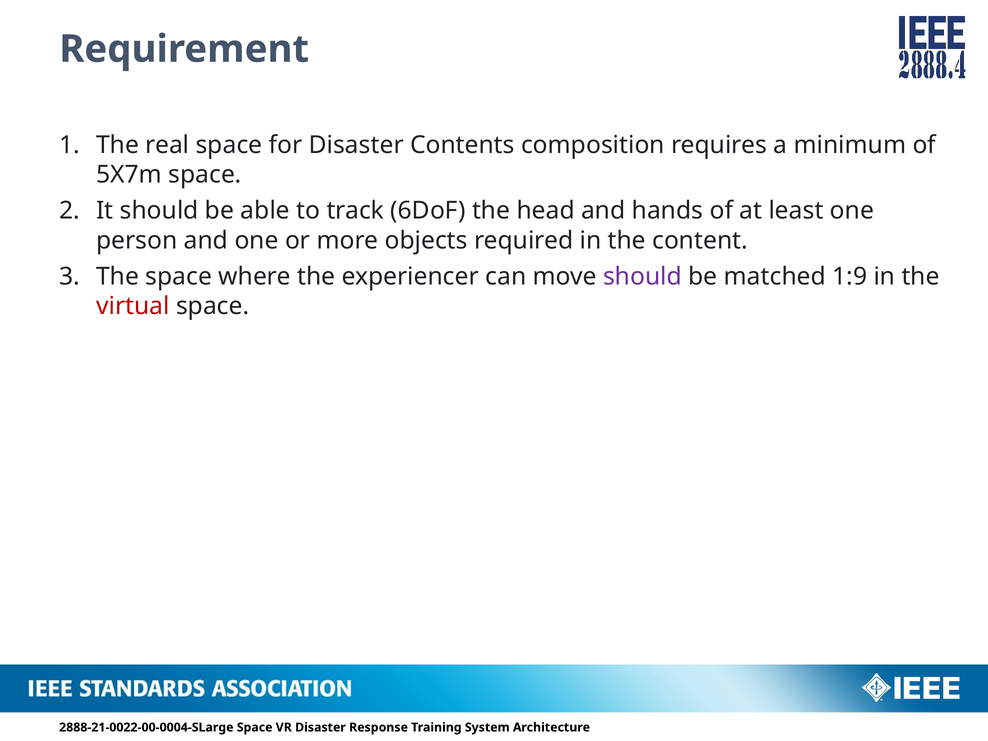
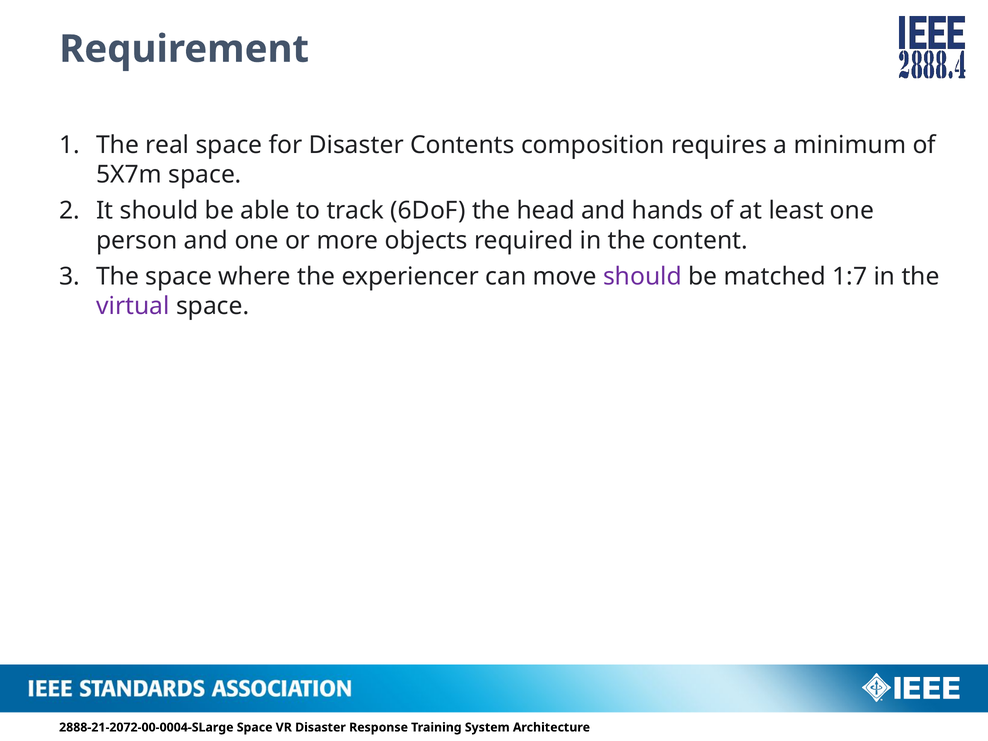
1:9: 1:9 -> 1:7 (850, 277)
virtual colour: red -> purple (133, 306)
2888-21-0022-00-0004-SLarge: 2888-21-0022-00-0004-SLarge -> 2888-21-2072-00-0004-SLarge (146, 727)
